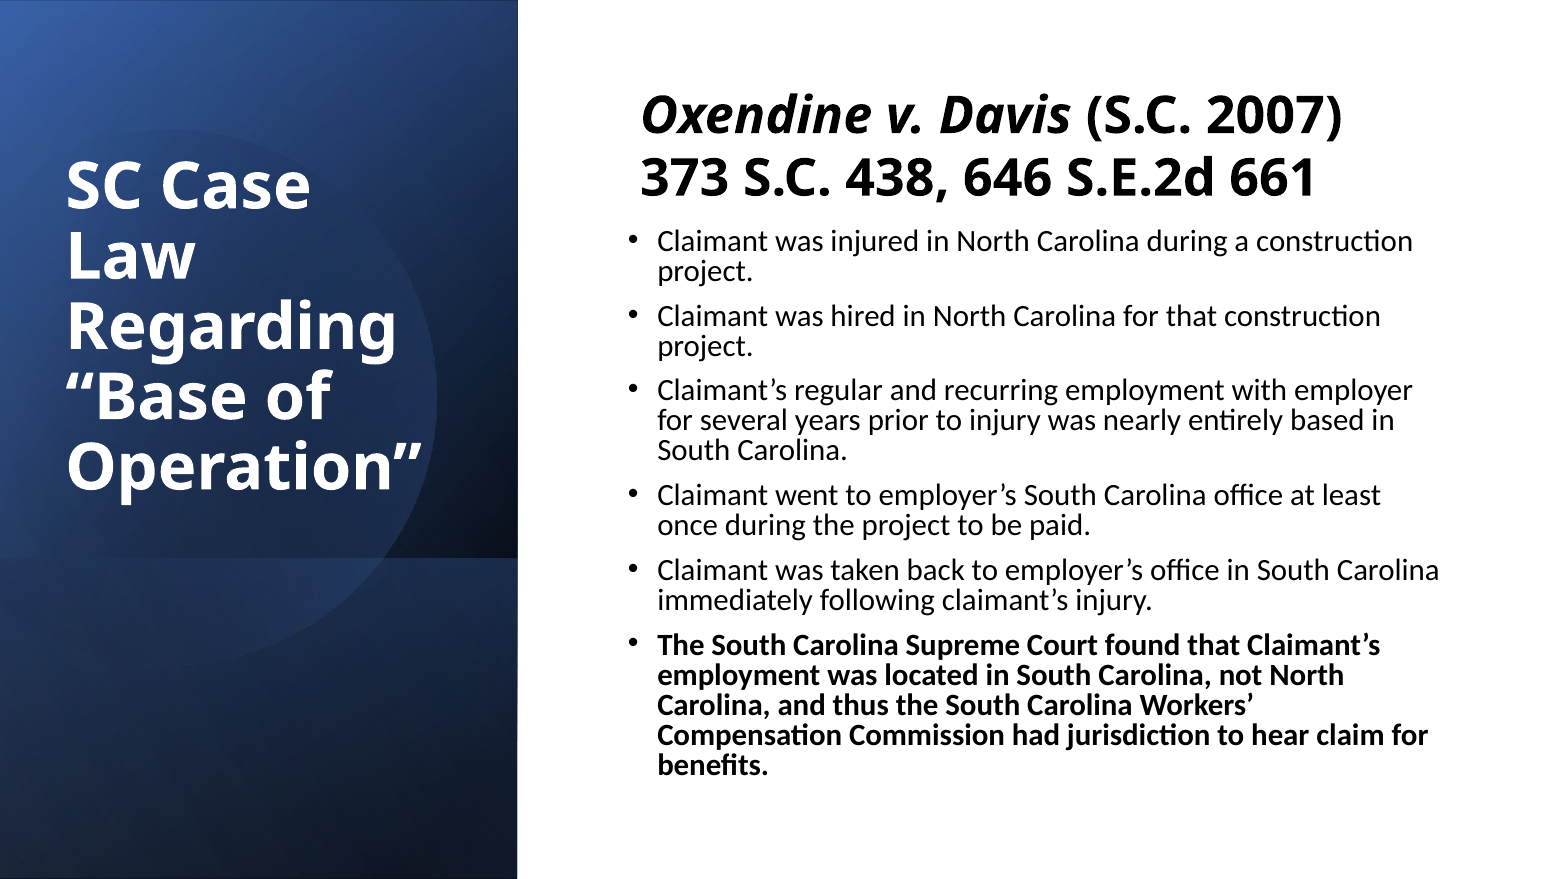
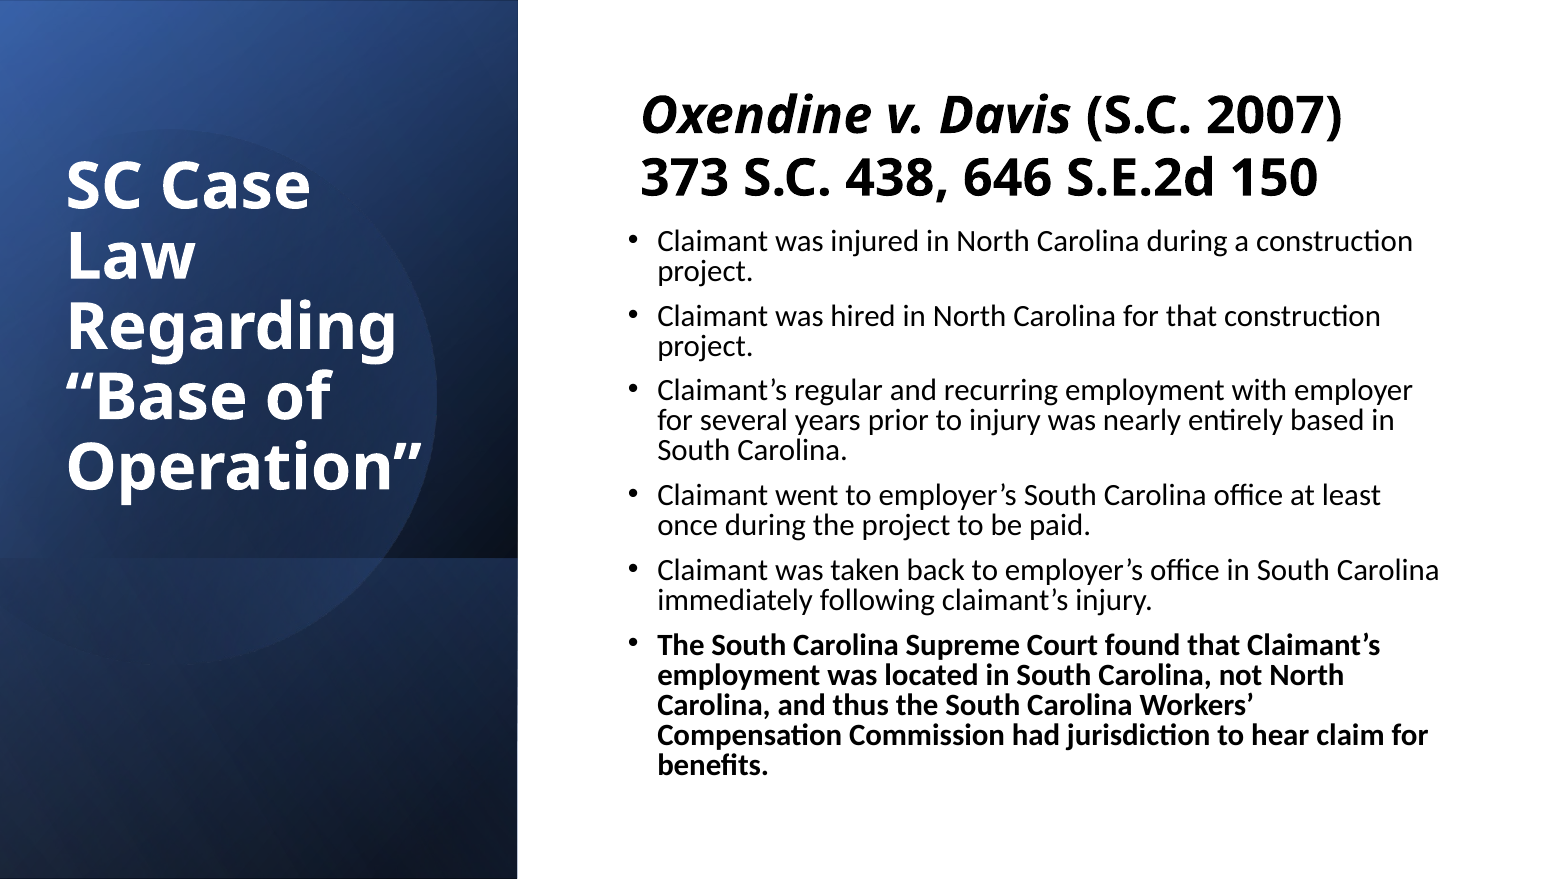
661: 661 -> 150 (1274, 178)
